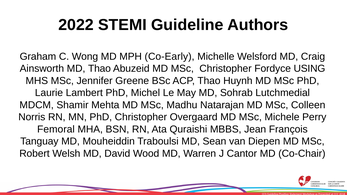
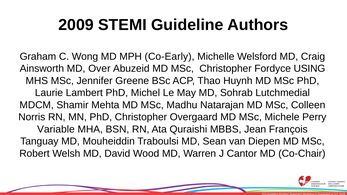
2022: 2022 -> 2009 (76, 25)
MD Thao: Thao -> Over (99, 69)
Femoral: Femoral -> Variable (56, 129)
